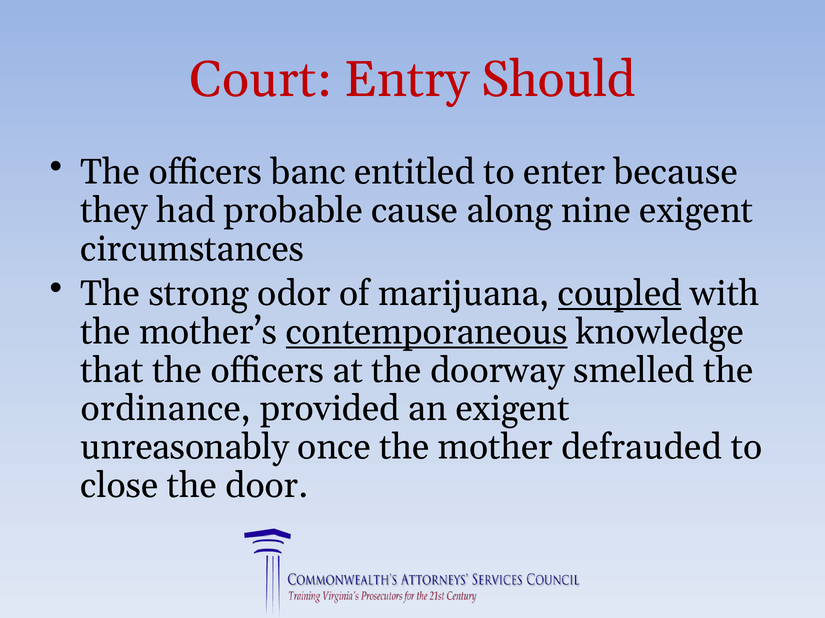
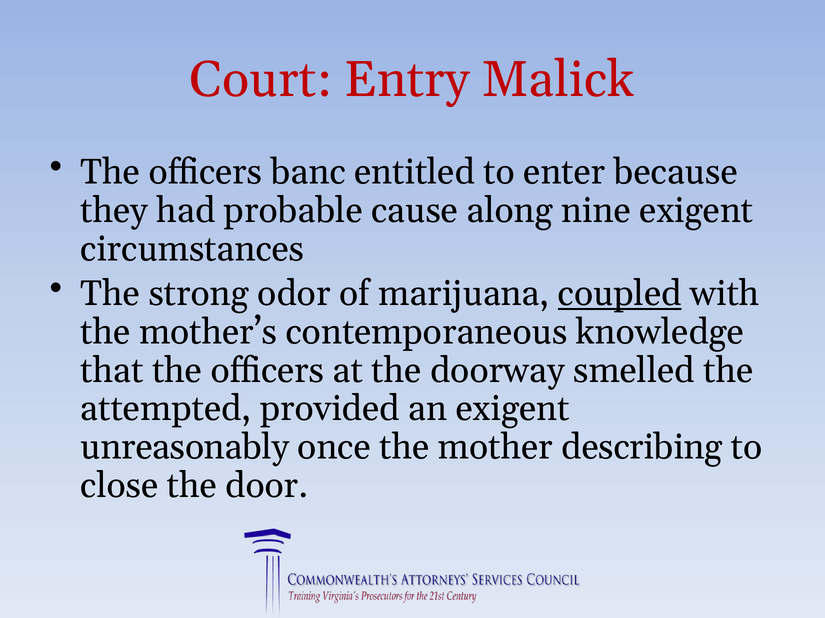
Should: Should -> Malick (558, 80)
contemporaneous underline: present -> none (427, 332)
ordinance: ordinance -> attempted (166, 409)
defrauded: defrauded -> describing (642, 448)
